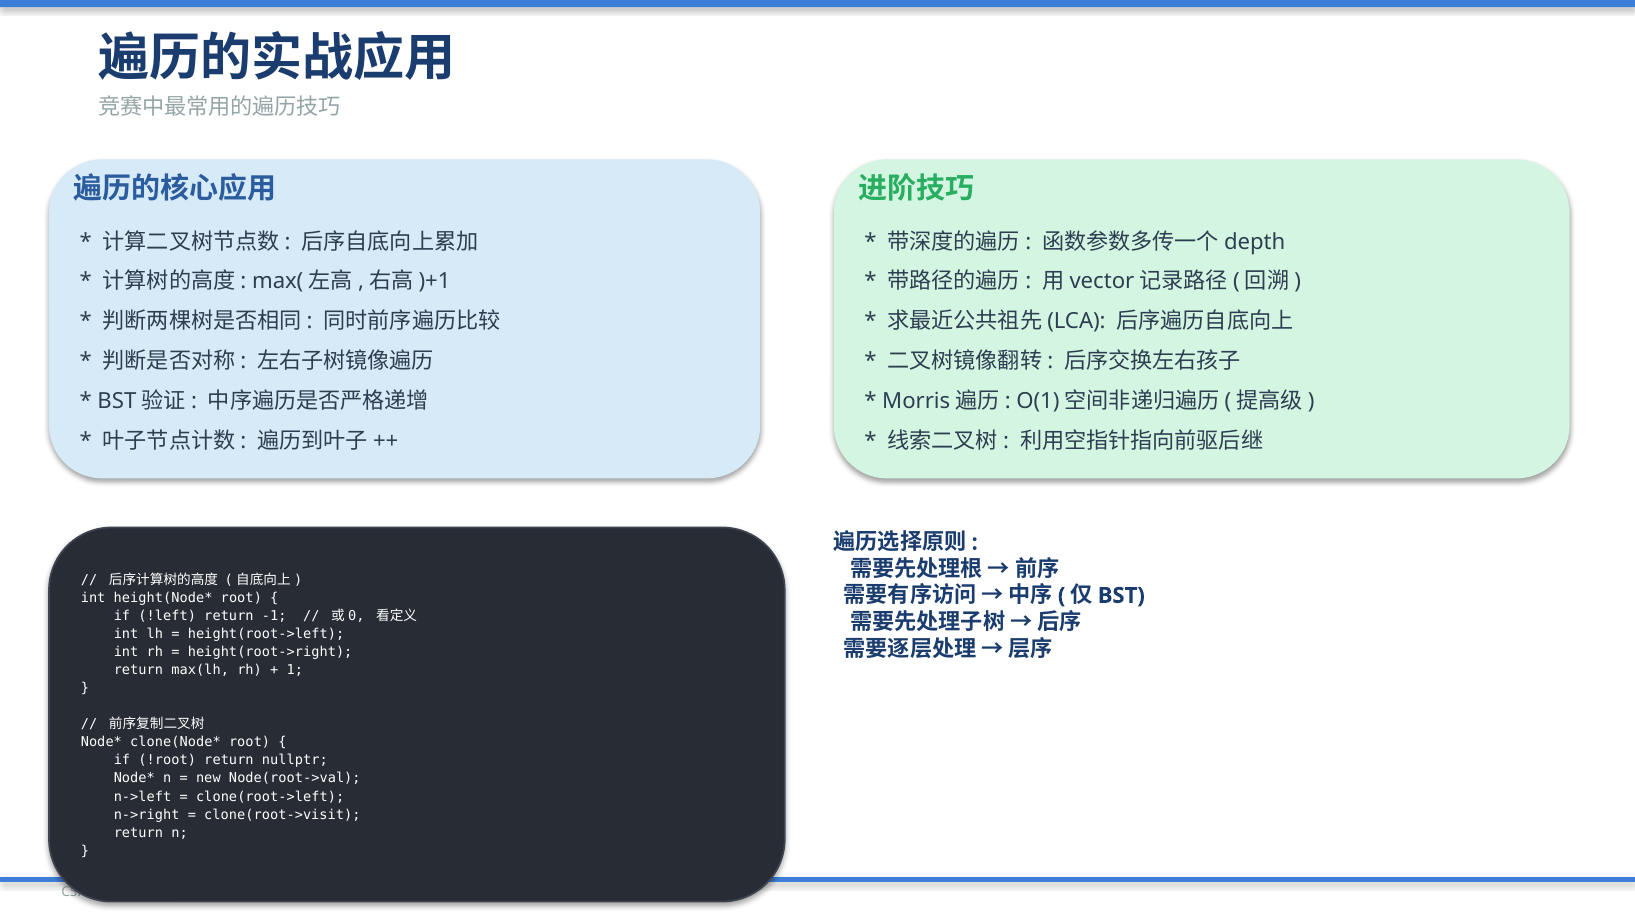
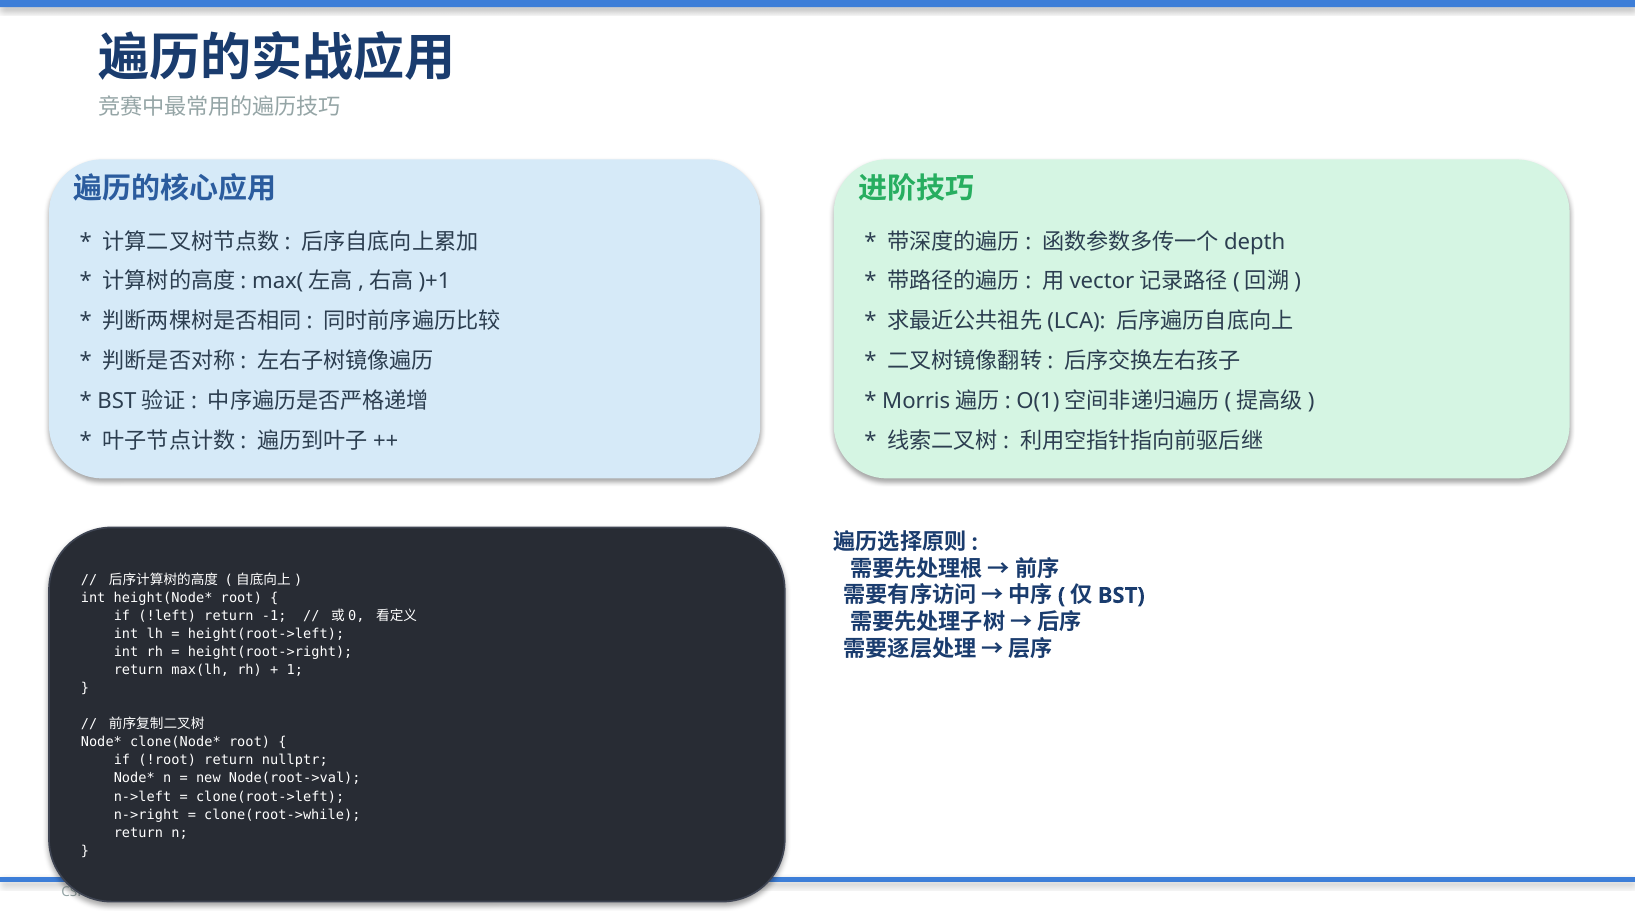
clone(root->visit: clone(root->visit -> clone(root->while (282, 814)
